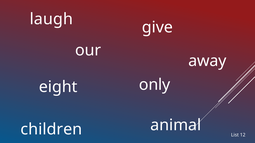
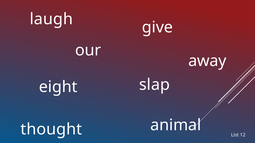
only: only -> slap (154, 85)
children: children -> thought (51, 130)
